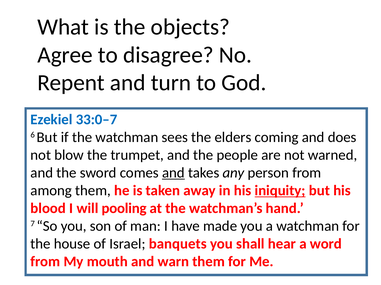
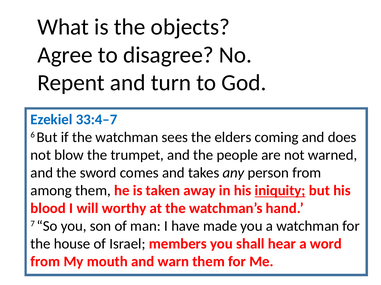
33:0–7: 33:0–7 -> 33:4–7 (97, 120)
and underline: present -> none (173, 173)
pooling: pooling -> worthy (124, 209)
banquets: banquets -> members (178, 244)
